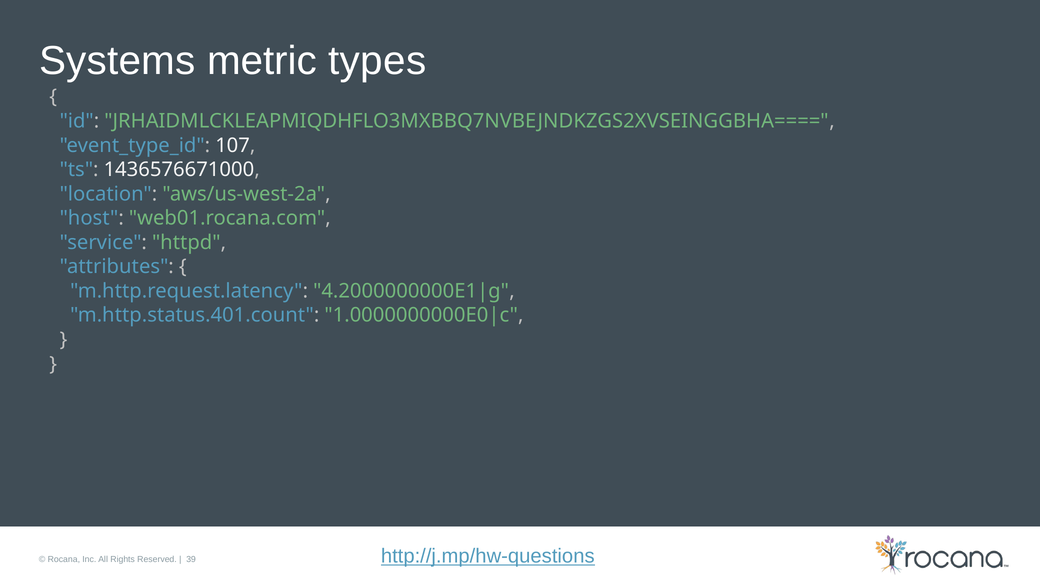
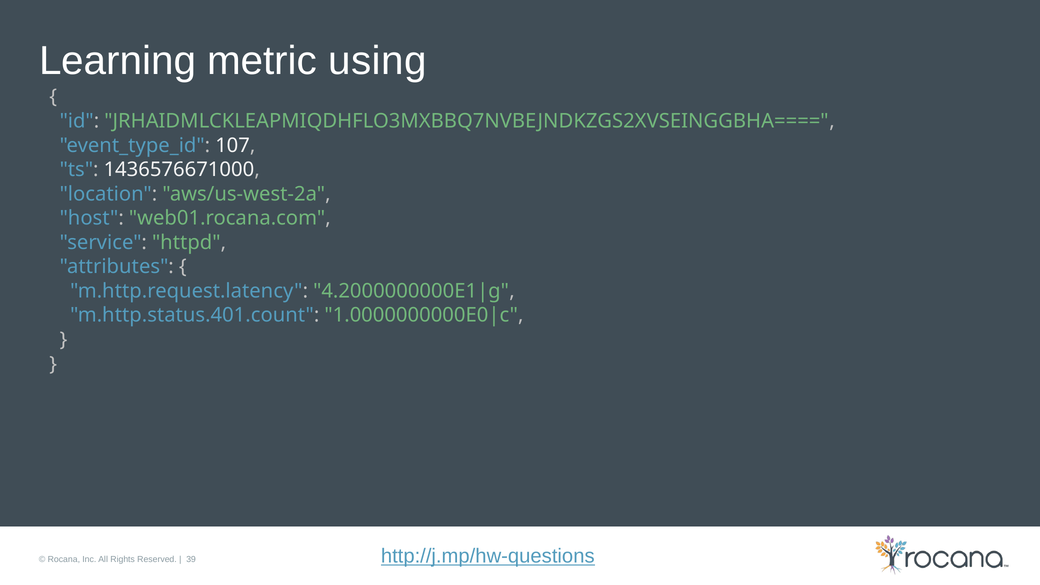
Systems: Systems -> Learning (118, 61)
types: types -> using (377, 61)
